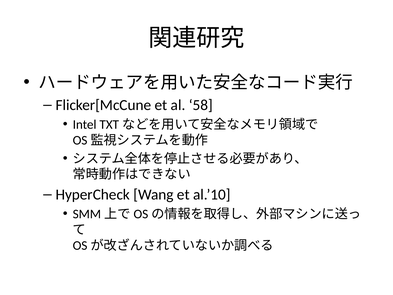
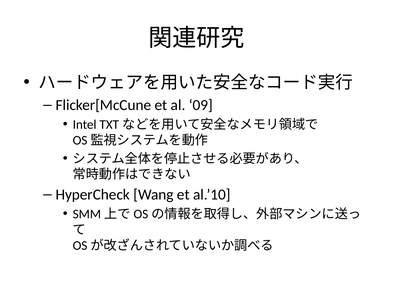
58: 58 -> 09 (201, 105)
